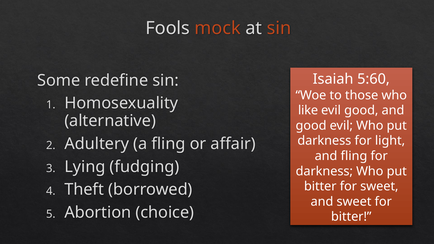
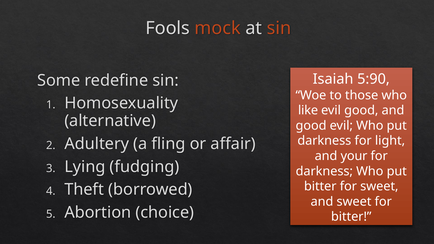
5:60: 5:60 -> 5:90 (373, 79)
and fling: fling -> your (354, 156)
